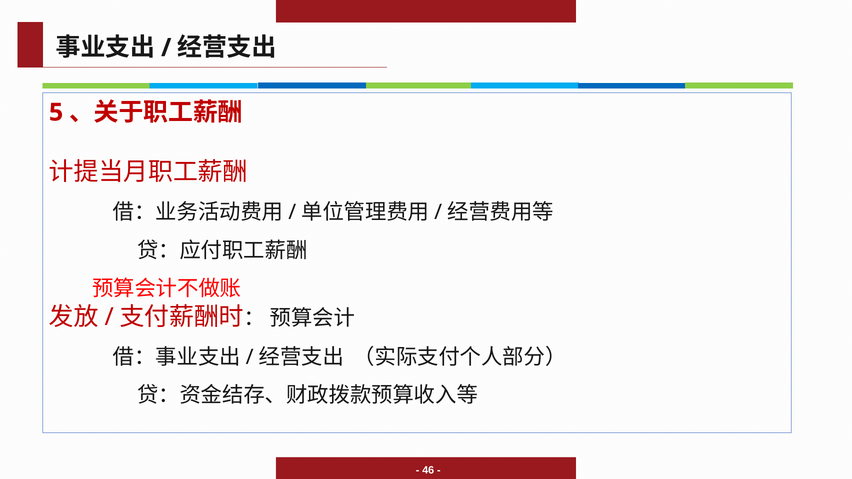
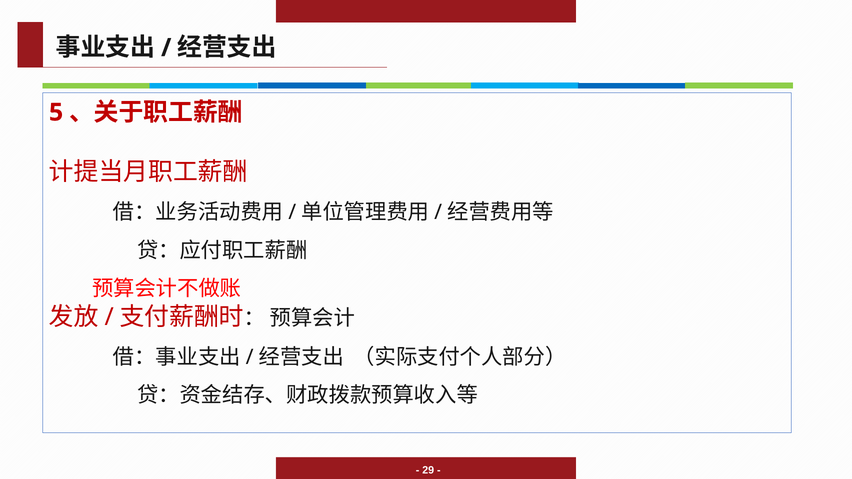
46: 46 -> 29 (428, 471)
